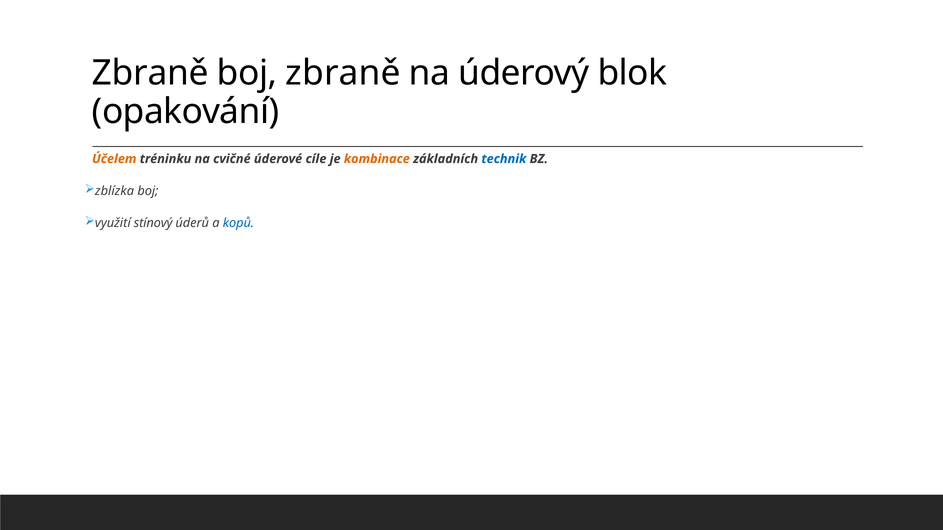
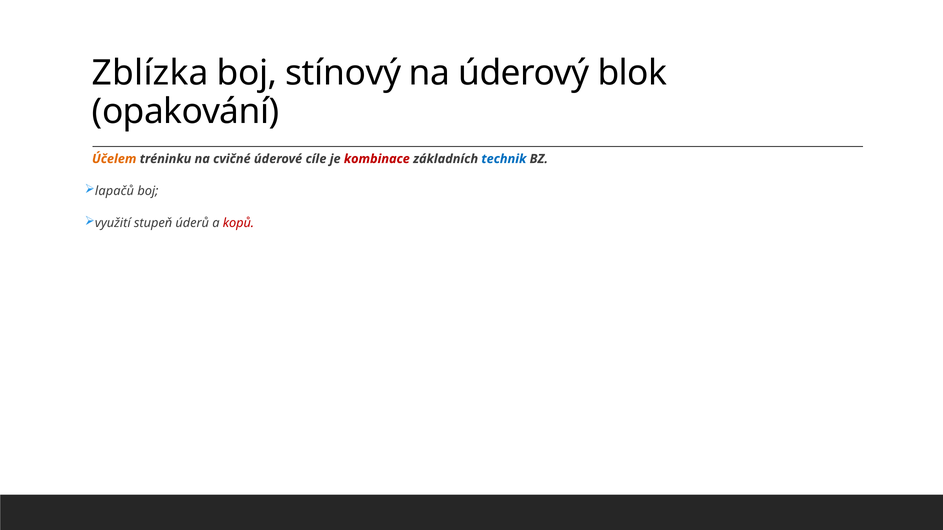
Zbraně: Zbraně -> Zblízka (150, 73)
boj zbraně: zbraně -> stínový (343, 73)
kombinace colour: orange -> red (377, 159)
zblízka: zblízka -> lapačů (114, 191)
stínový: stínový -> stupeň (153, 223)
kopů colour: blue -> red (238, 223)
